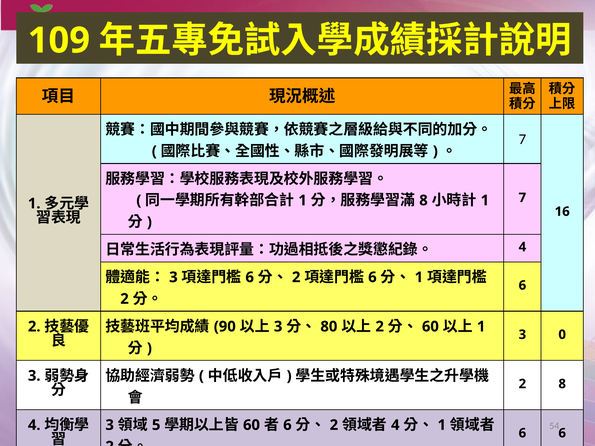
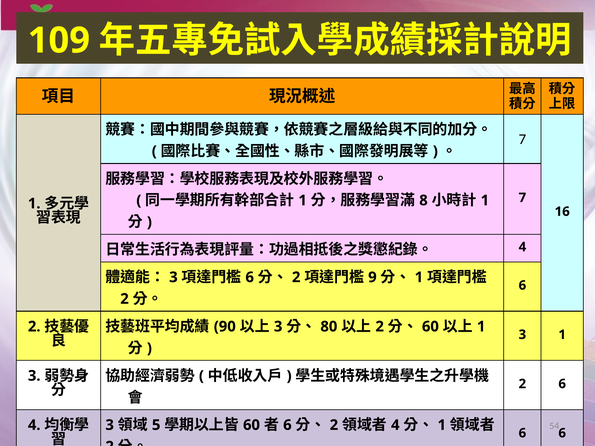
6: 6 -> 9 (372, 277)
3 0: 0 -> 1 (562, 335)
2 8: 8 -> 6 (562, 384)
